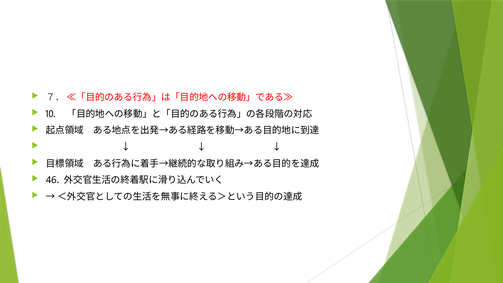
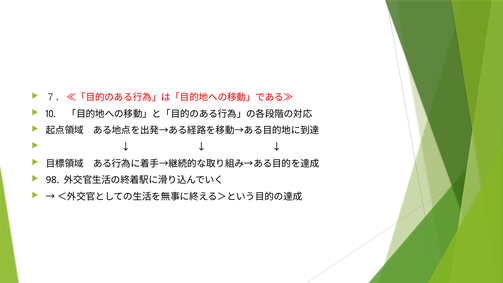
46: 46 -> 98 (53, 180)
